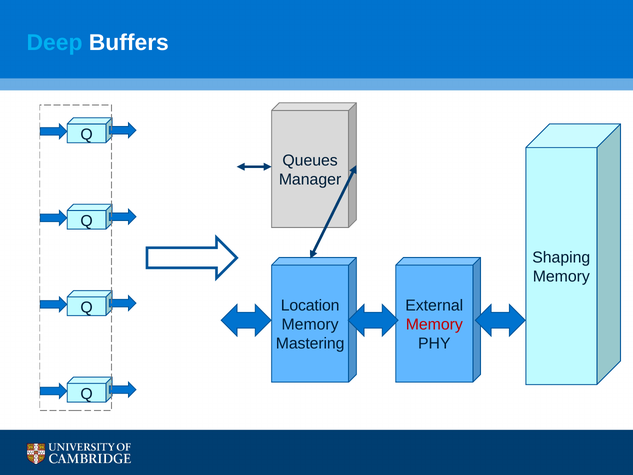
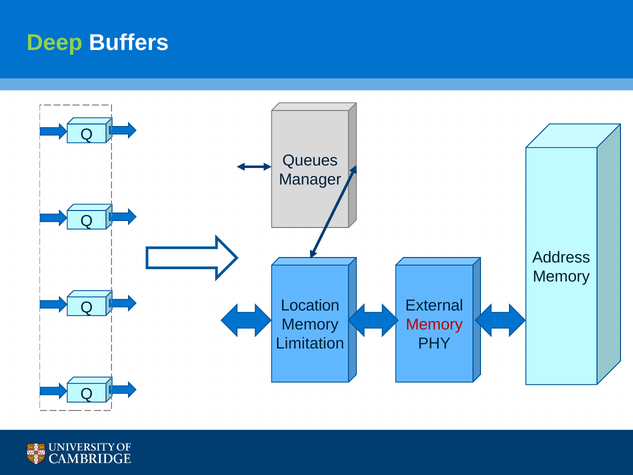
Deep colour: light blue -> light green (55, 43)
Shaping: Shaping -> Address (561, 258)
Mastering: Mastering -> Limitation (310, 344)
